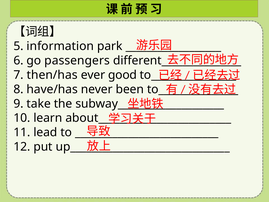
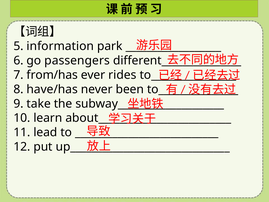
then/has: then/has -> from/has (52, 75)
good: good -> rides (122, 75)
